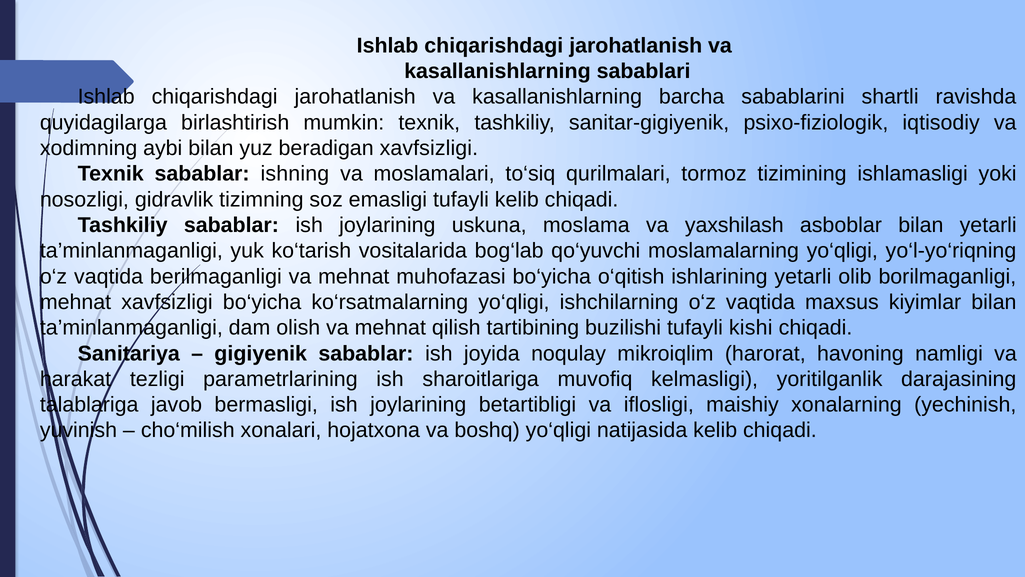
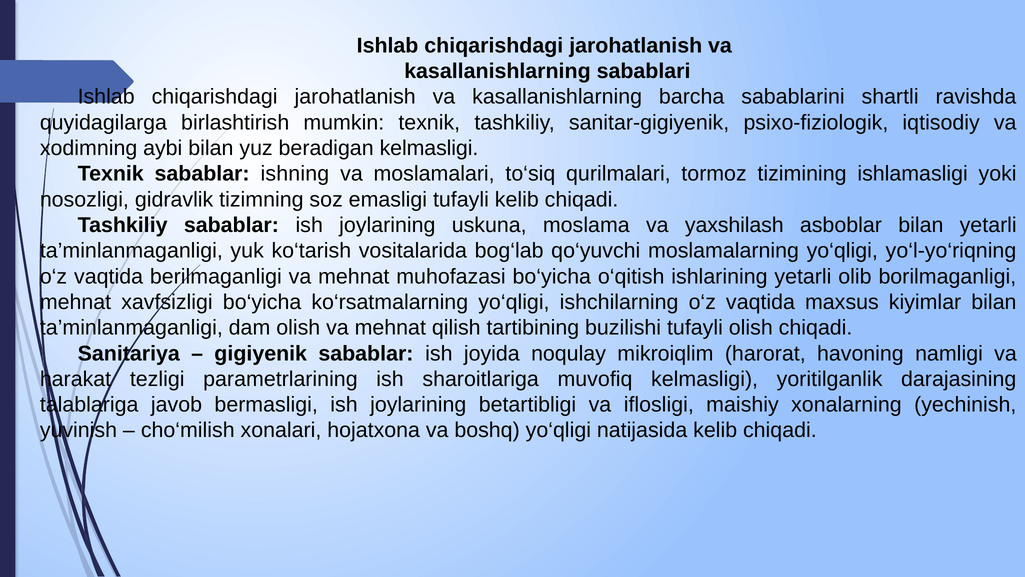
beradigan xavfsizligi: xavfsizligi -> kelmasligi (429, 148)
tufayli kishi: kishi -> olish (751, 328)
